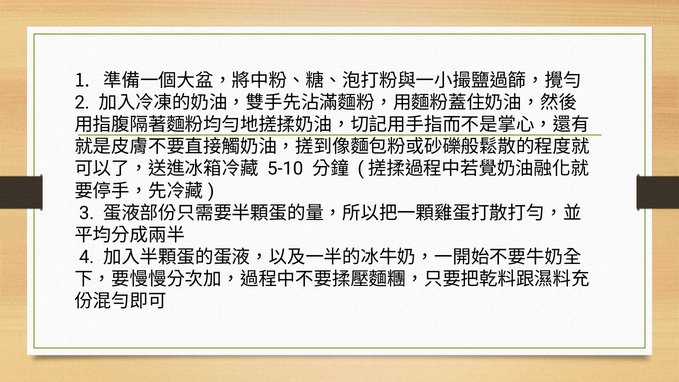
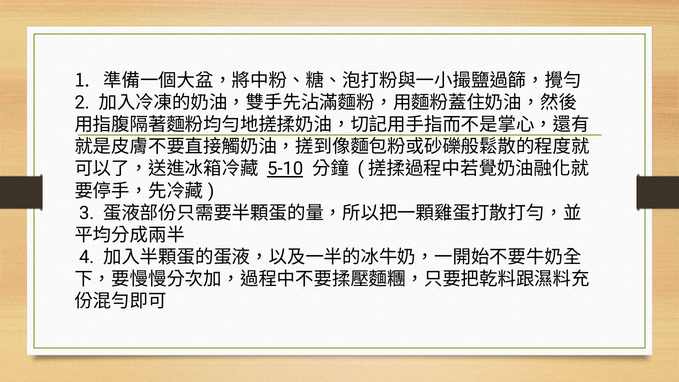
5-10 underline: none -> present (285, 169)
